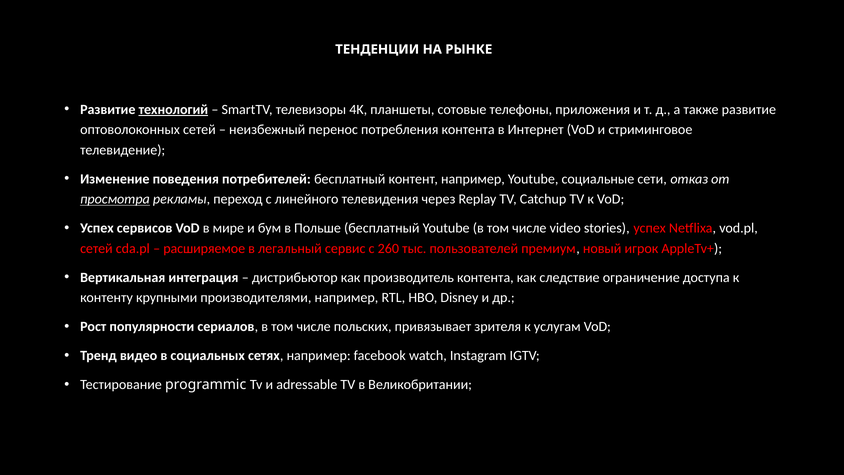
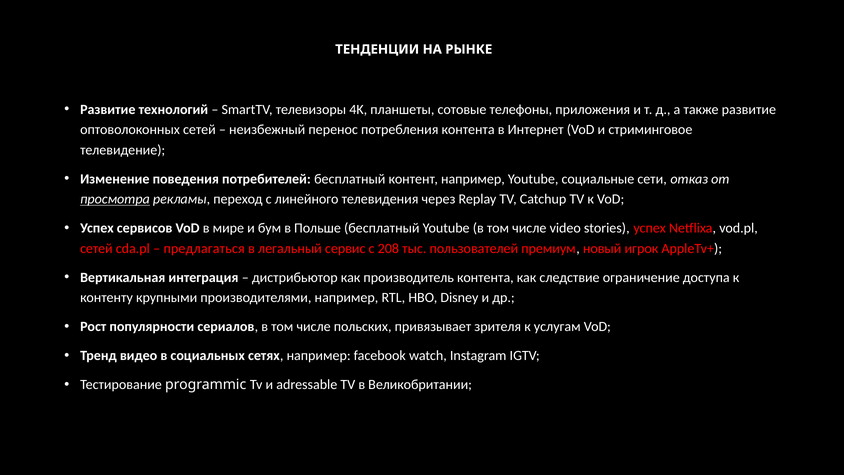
технологий underline: present -> none (173, 109)
расширяемое: расширяемое -> предлагаться (204, 248)
260: 260 -> 208 (388, 248)
